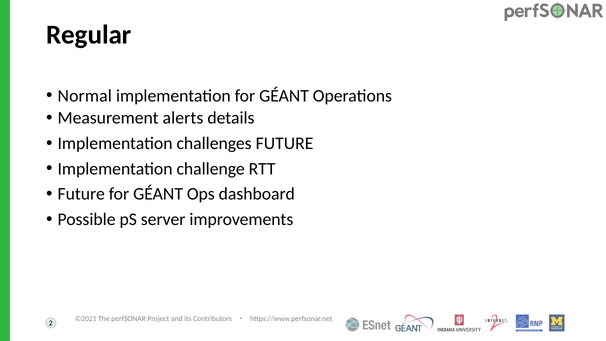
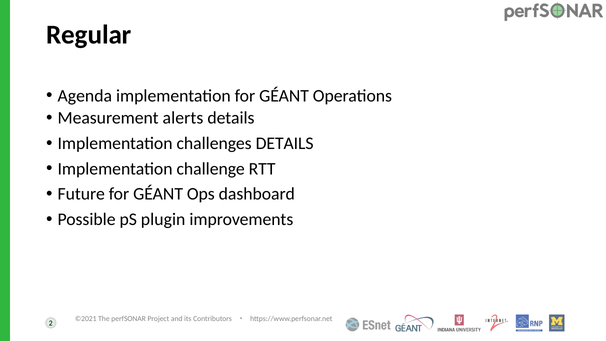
Normal: Normal -> Agenda (85, 96)
challenges FUTURE: FUTURE -> DETAILS (285, 143)
server: server -> plugin (163, 219)
